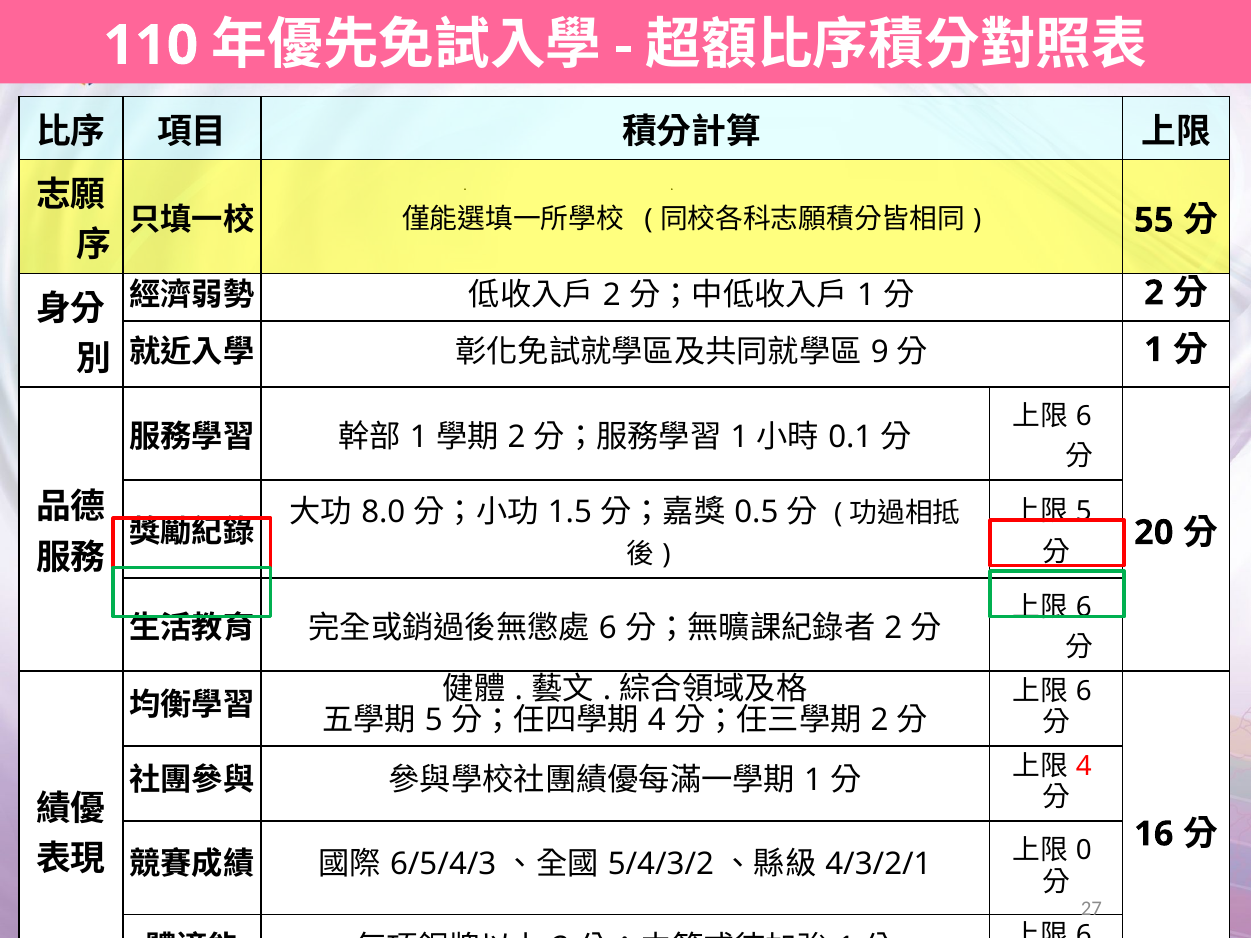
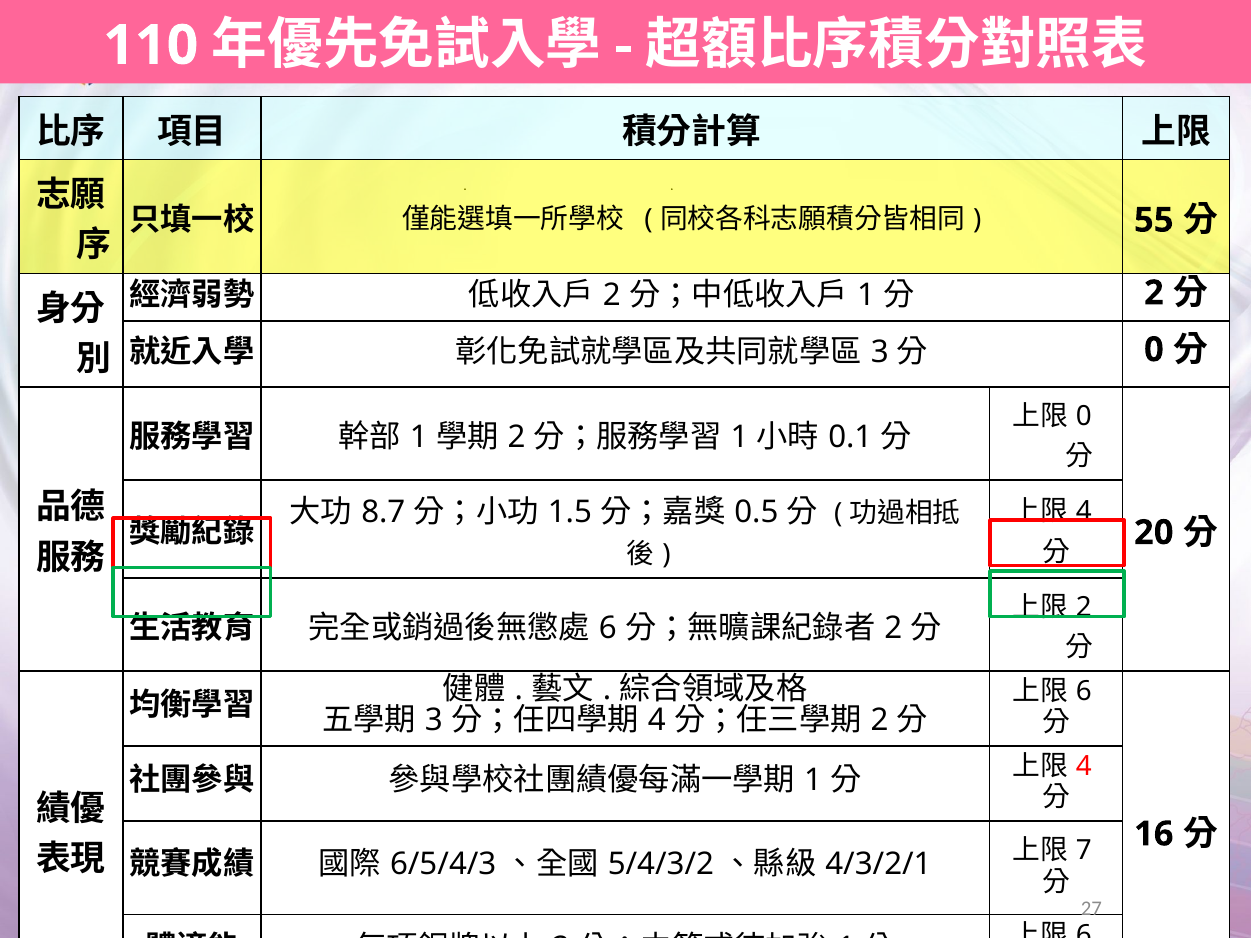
9: 9 -> 3 (880, 352)
1: 1 -> 0 (1154, 350)
6: 6 -> 0 (1084, 416)
8.0: 8.0 -> 8.7 (383, 512)
5: 5 -> 4 (1084, 512)
6: 6 -> 2 (1084, 607)
5: 5 -> 3 (434, 720)
0: 0 -> 7 (1084, 851)
